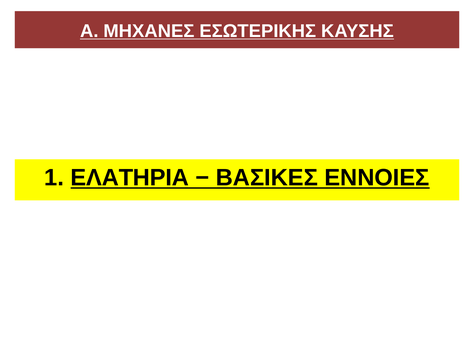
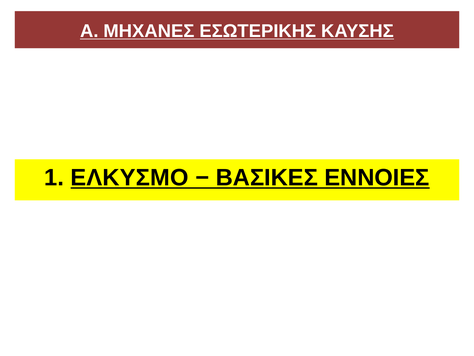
ΕΛΑΤΗΡΙΑ: ΕΛΑΤΗΡΙΑ -> ΕΛΚΥΣΜΟ (130, 177)
